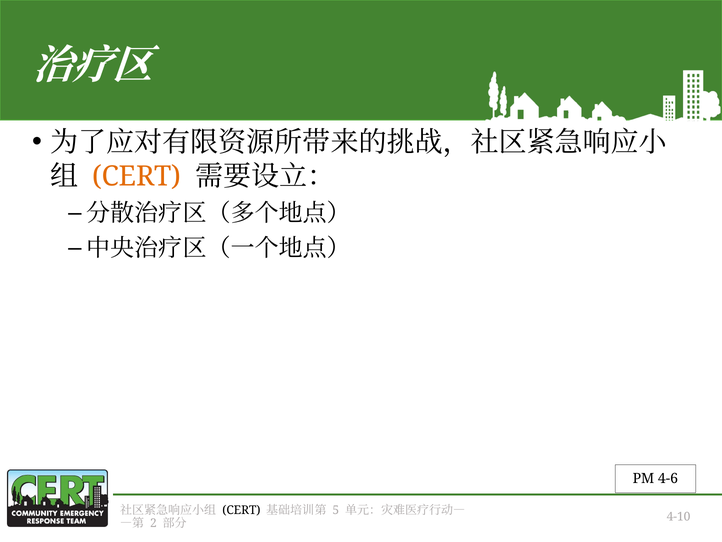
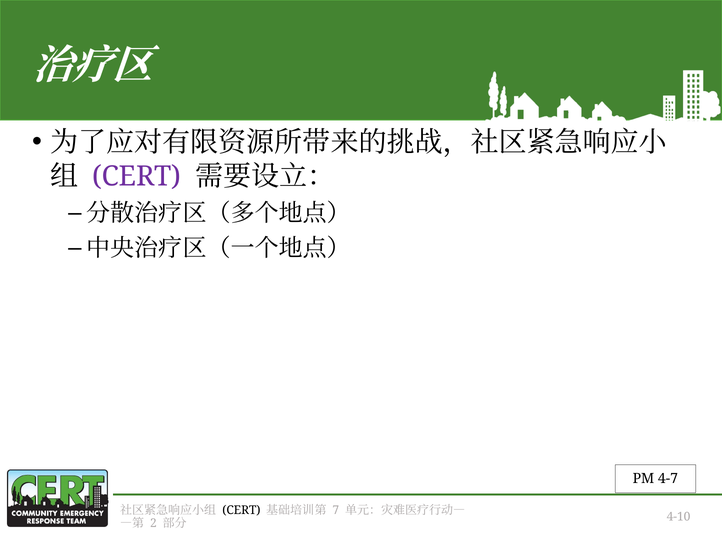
CERT colour: orange -> purple (137, 176)
4-6: 4-6 -> 4-7 (668, 478)
5: 5 -> 7 (336, 510)
